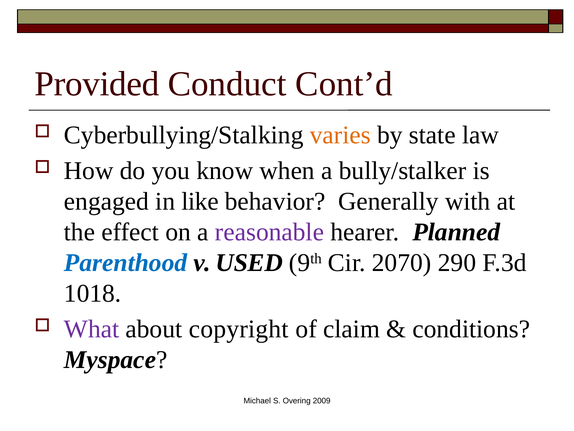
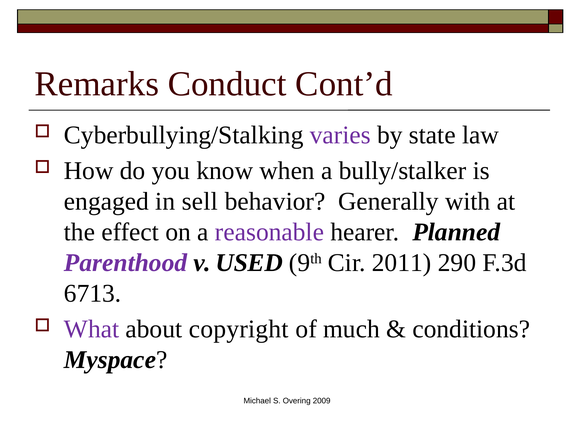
Provided: Provided -> Remarks (97, 84)
varies colour: orange -> purple (340, 135)
like: like -> sell (200, 201)
Parenthood colour: blue -> purple (126, 262)
2070: 2070 -> 2011 (402, 262)
1018: 1018 -> 6713 (93, 293)
claim: claim -> much (352, 329)
